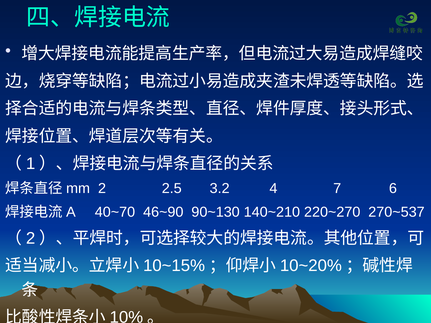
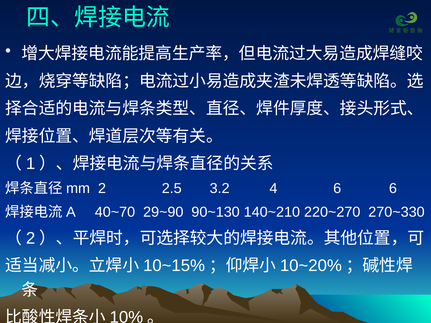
4 7: 7 -> 6 (337, 189)
46~90: 46~90 -> 29~90 (163, 212)
270~537: 270~537 -> 270~330 (396, 212)
